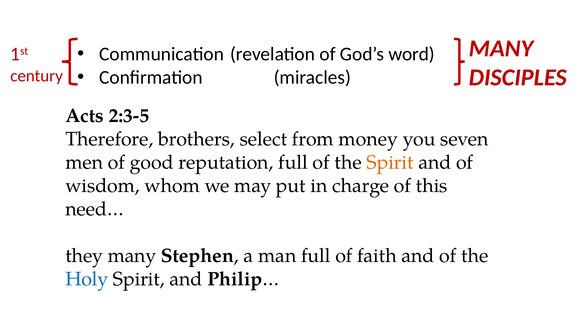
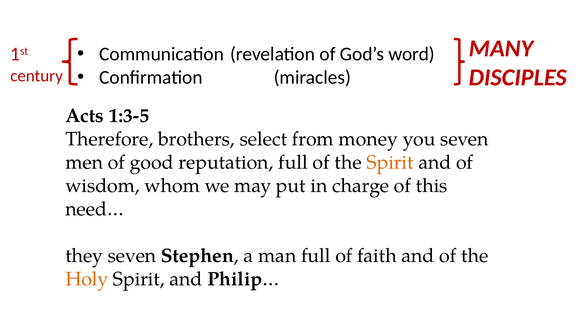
2:3-5: 2:3-5 -> 1:3-5 (129, 115)
they many: many -> seven (132, 255)
Holy colour: blue -> orange (87, 278)
